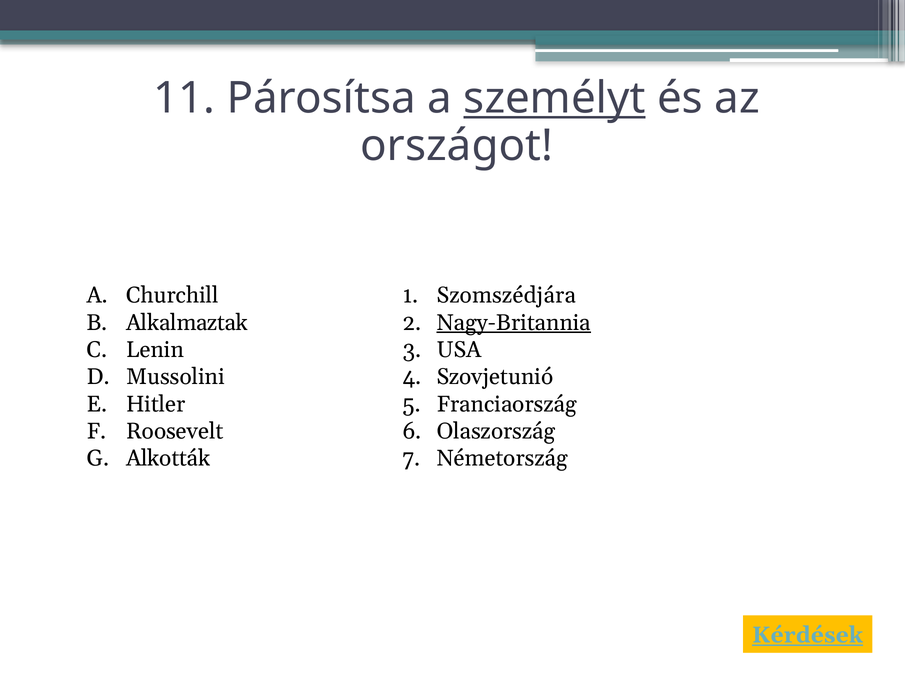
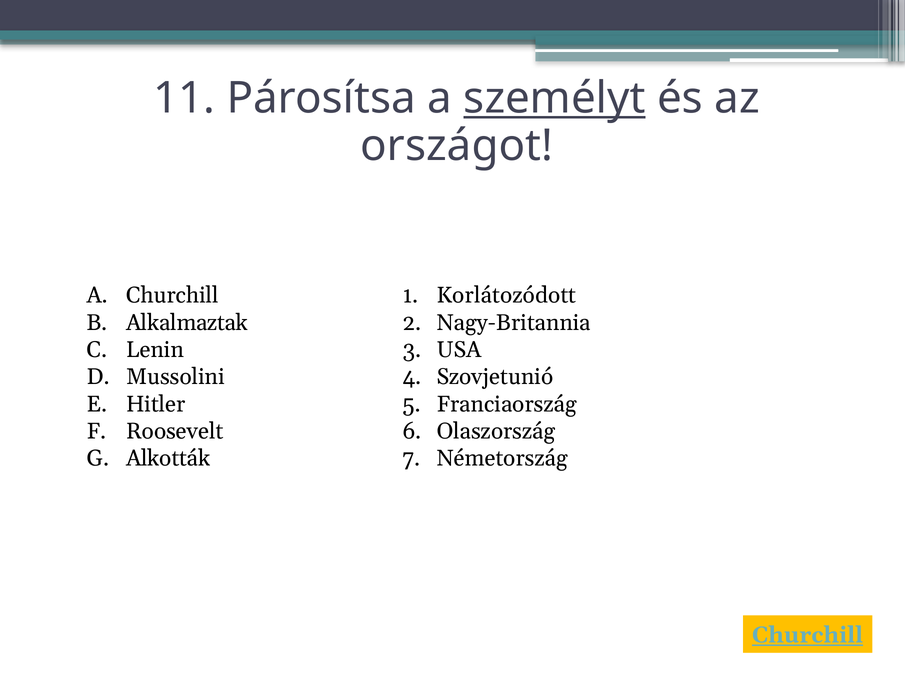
Szomszédjára: Szomszédjára -> Korlátozódott (506, 295)
Nagy-Britannia underline: present -> none (514, 322)
Kérdések: Kérdések -> Churchill (808, 635)
